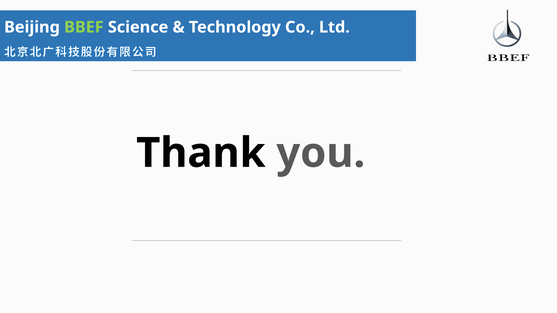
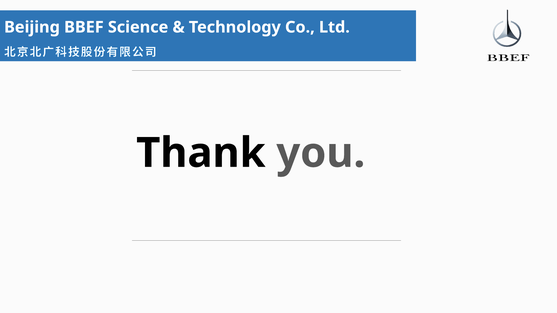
BBEF colour: light green -> white (84, 27)
